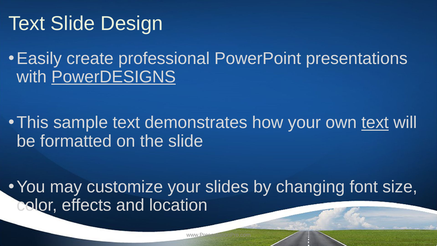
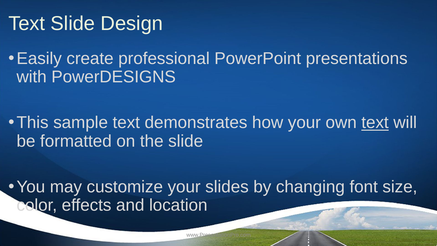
PowerDESIGNS underline: present -> none (114, 77)
